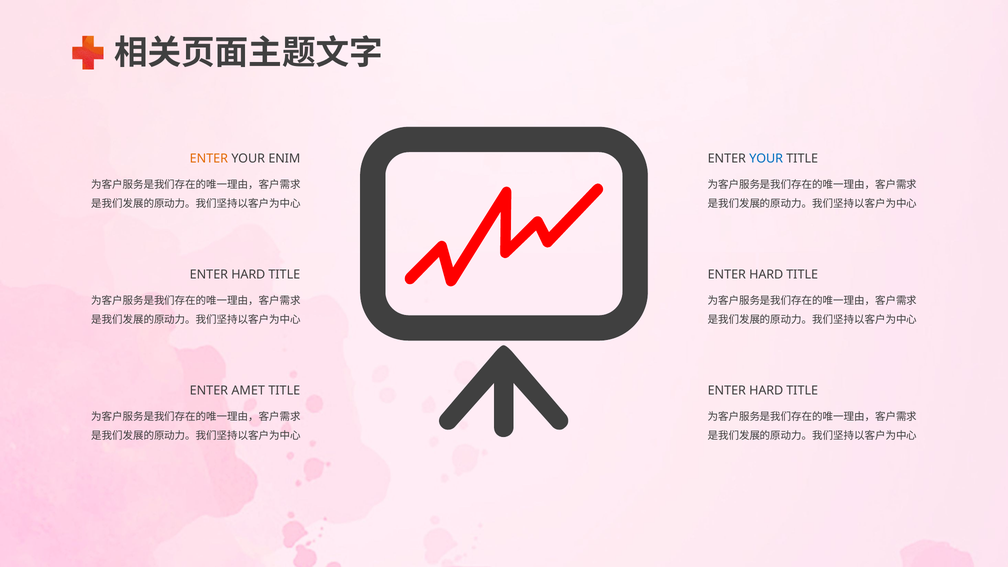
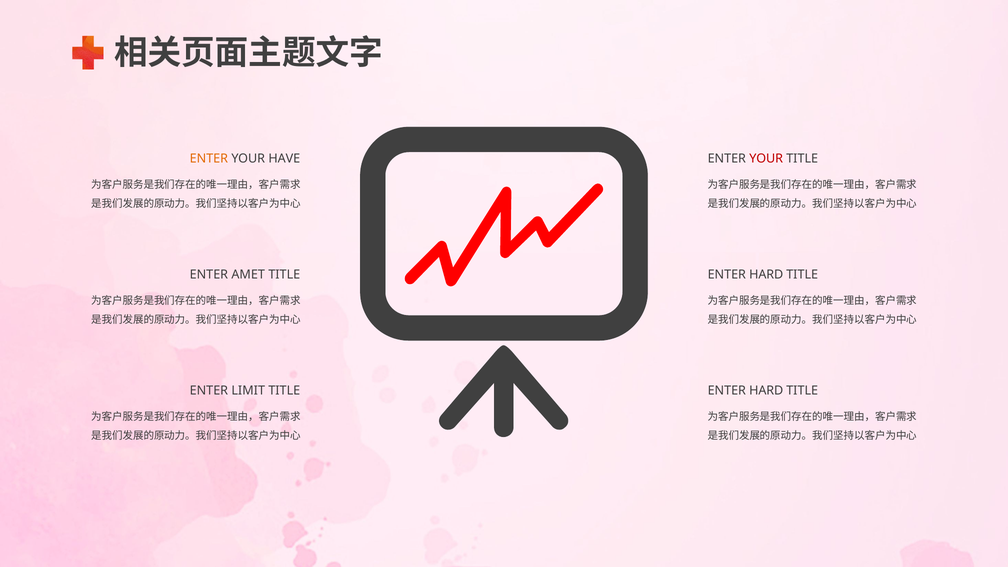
ENIM: ENIM -> HAVE (284, 158)
YOUR colour: blue -> red (766, 158)
HARD: HARD -> AMET (248, 274)
AMET: AMET -> LIMIT (248, 391)
